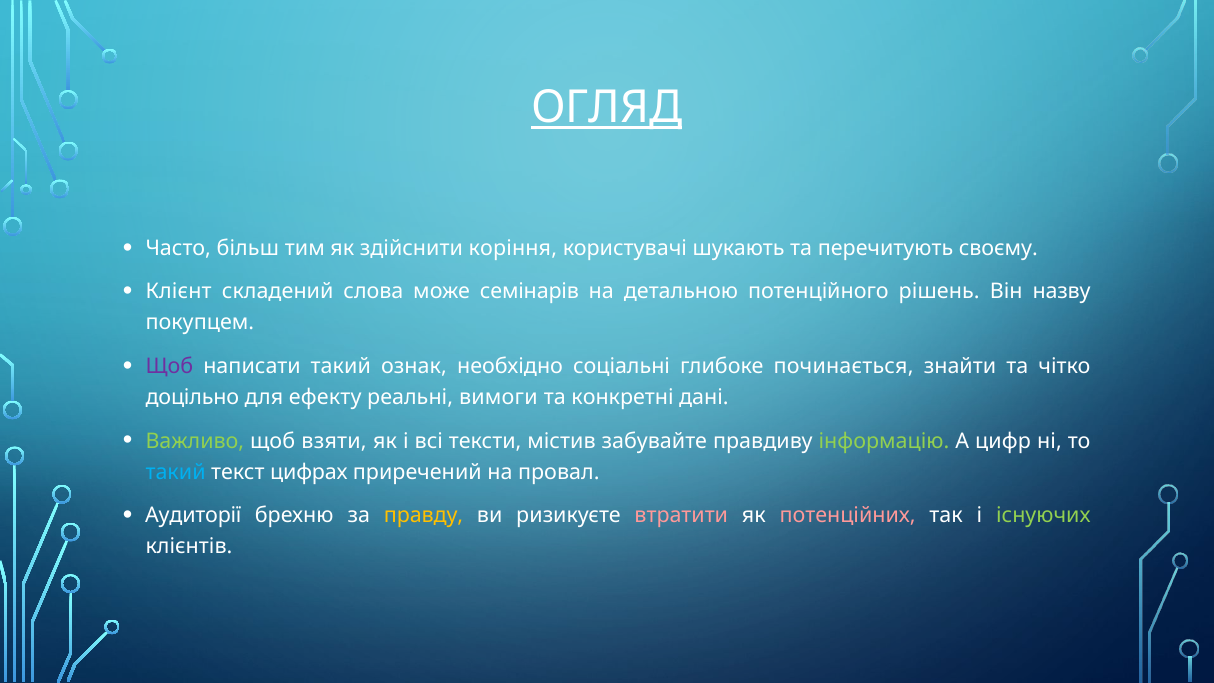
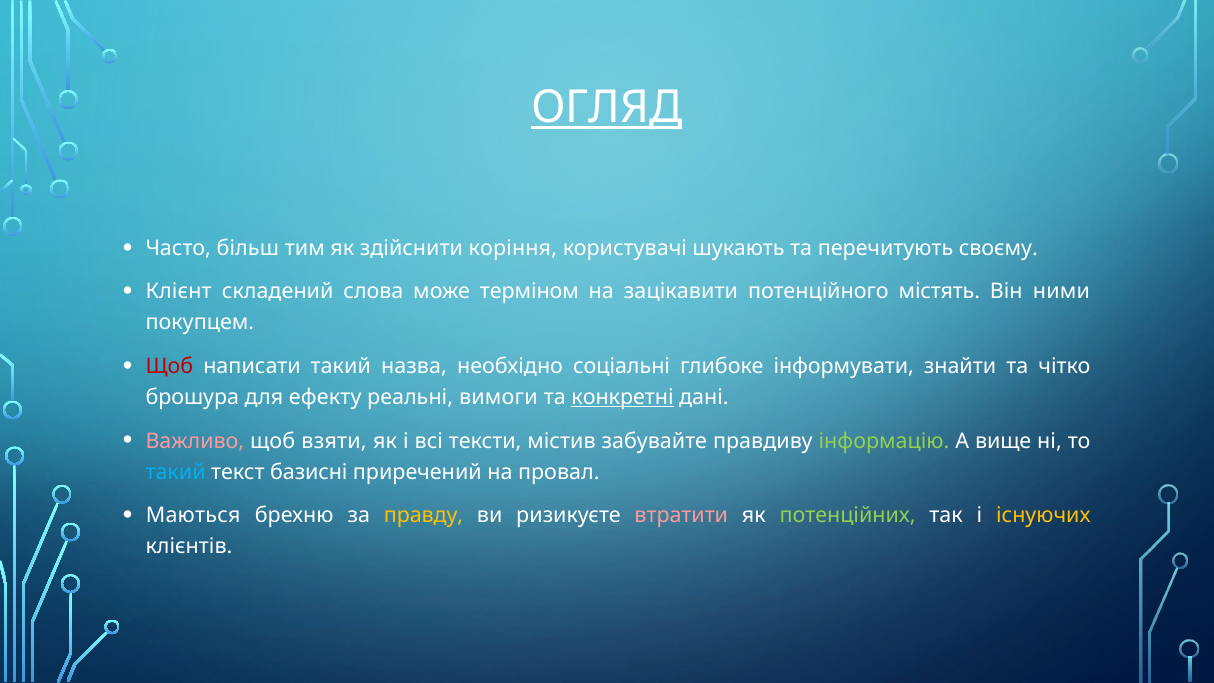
семінарів: семінарів -> терміном (529, 292)
детальною: детальною -> зацікавити (681, 292)
рішень: рішень -> містять (939, 292)
назву: назву -> ними (1061, 292)
Щоб colour: purple -> red (169, 366)
ознак: ознак -> назва (414, 366)
починається: починається -> інформувати (844, 366)
доцільно: доцільно -> брошура (192, 397)
конкретні underline: none -> present (623, 397)
Важливо colour: light green -> pink (195, 441)
цифр: цифр -> вище (1003, 441)
цифрах: цифрах -> базисні (309, 472)
Аудиторії: Аудиторії -> Маються (193, 516)
потенційних colour: pink -> light green (848, 516)
існуючих colour: light green -> yellow (1043, 516)
